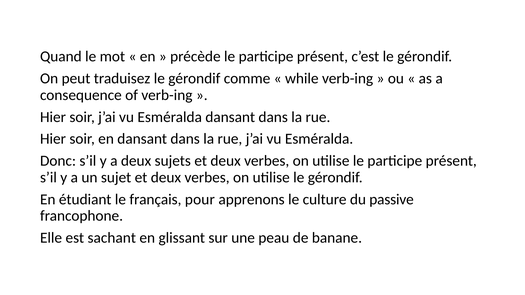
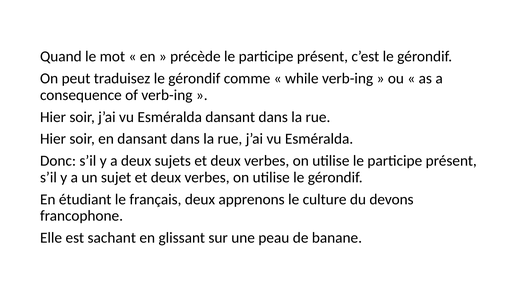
français pour: pour -> deux (200, 200)
passive: passive -> devons (391, 200)
